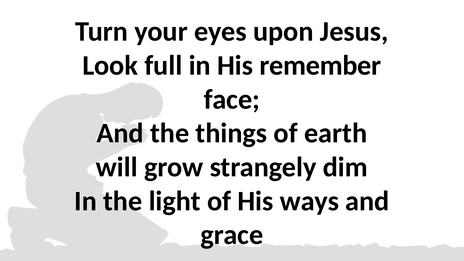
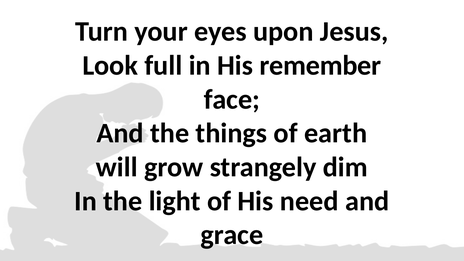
ways: ways -> need (309, 201)
